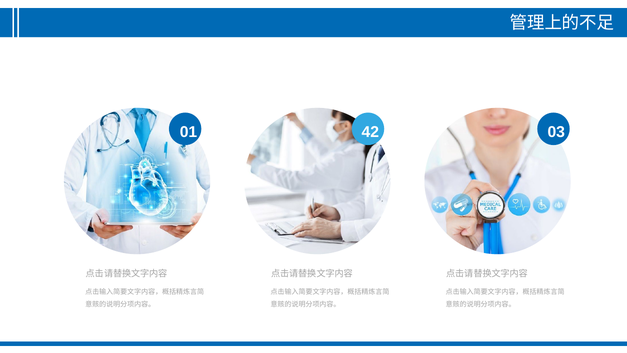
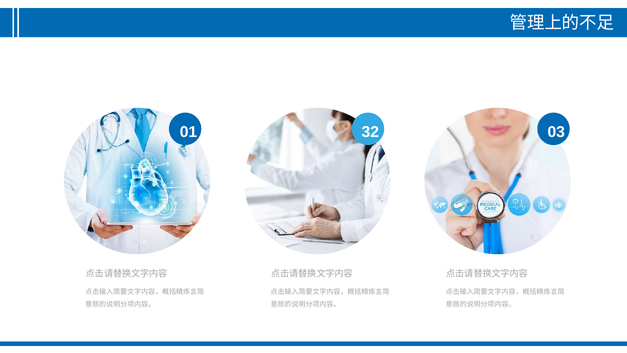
42: 42 -> 32 (370, 132)
